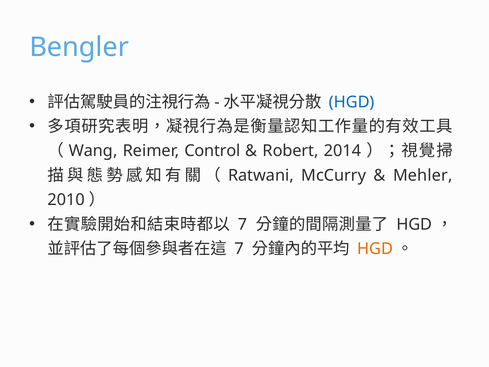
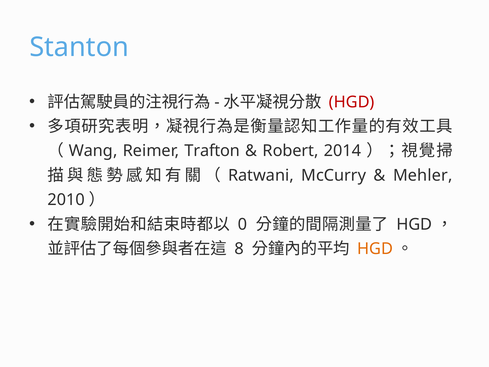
Bengler: Bengler -> Stanton (79, 47)
HGD colour: blue -> red (352, 102)
Control: Control -> Trafton (212, 151)
7: 7 -> 0 (243, 224)
7: 7 -> 8 (239, 249)
